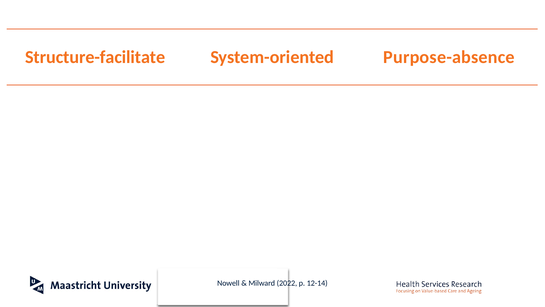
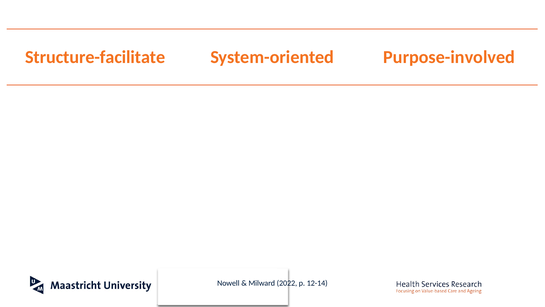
Purpose-absence: Purpose-absence -> Purpose-involved (449, 57)
